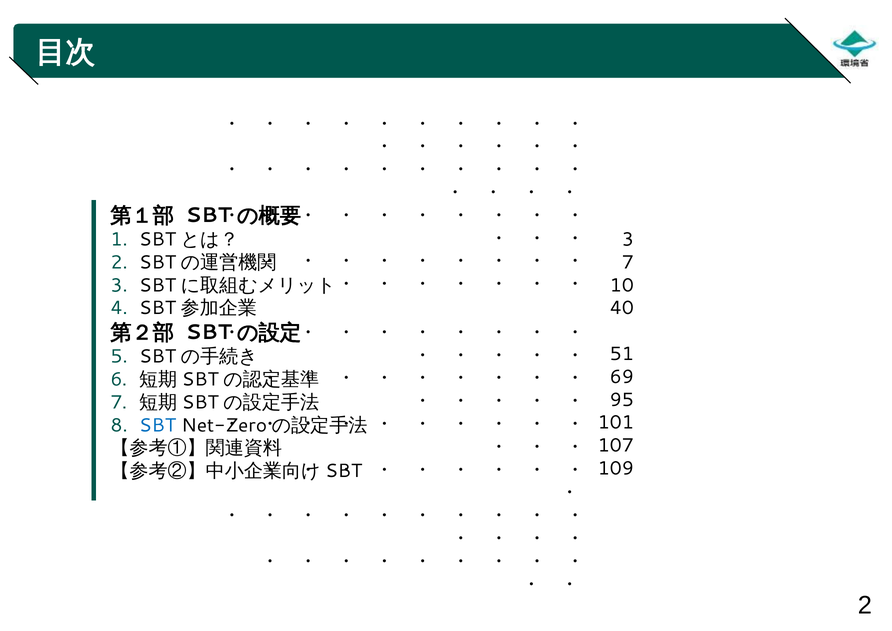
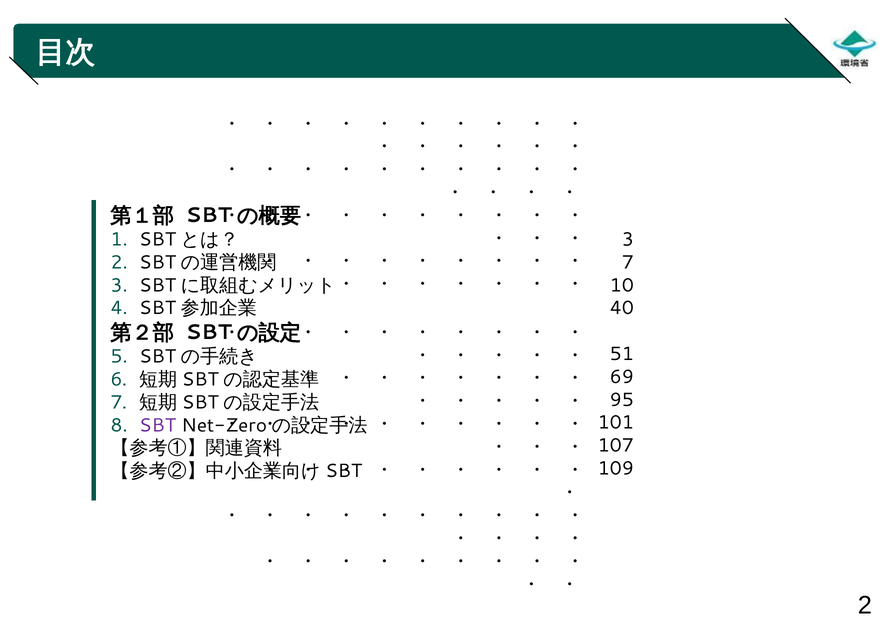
SBT colour: blue -> purple (158, 425)
